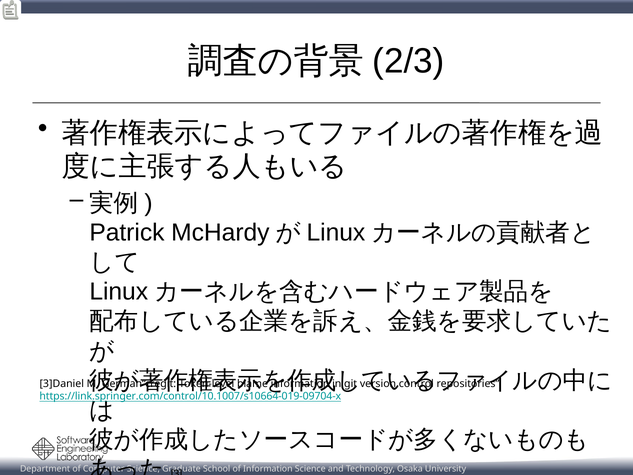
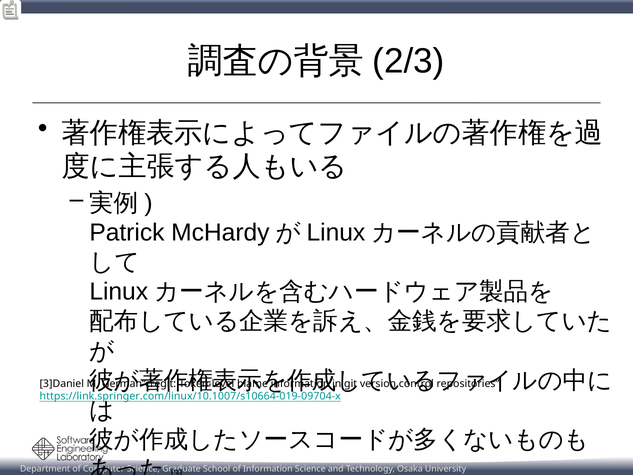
https://link.springer.com/control/10.1007/s10664-019-09704-x: https://link.springer.com/control/10.1007/s10664-019-09704-x -> https://link.springer.com/linux/10.1007/s10664-019-09704-x (190, 396)
